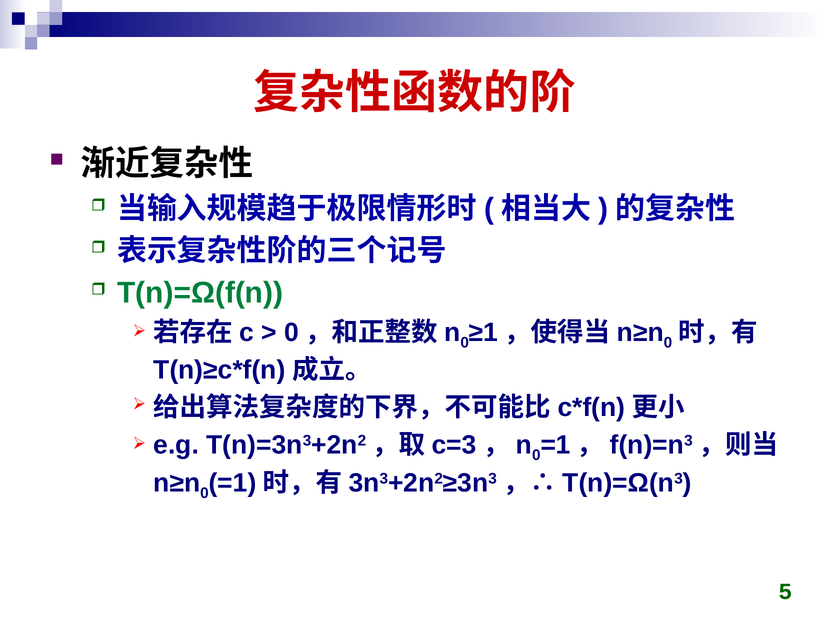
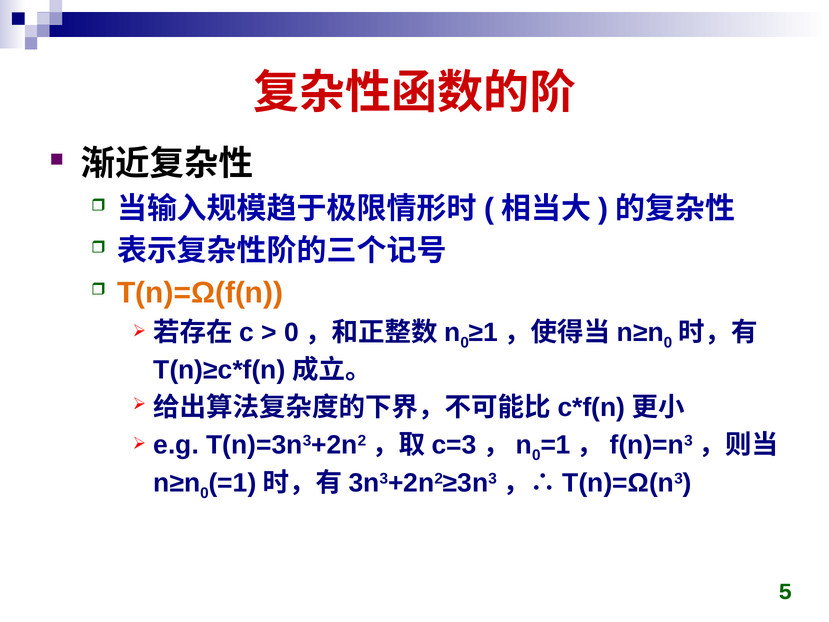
T(n)=Ω(f(n colour: green -> orange (200, 293)
